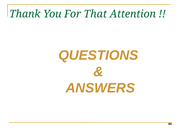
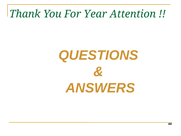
That: That -> Year (95, 14)
